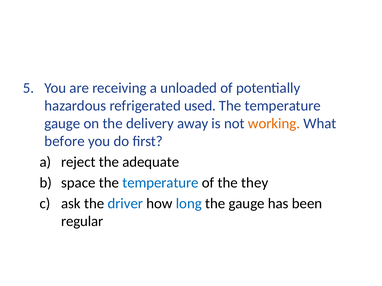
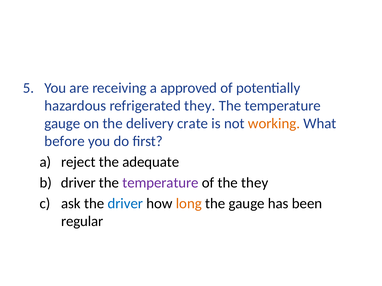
unloaded: unloaded -> approved (189, 88)
refrigerated used: used -> they (200, 106)
away: away -> crate (193, 124)
space: space -> driver (78, 183)
temperature colour: blue -> purple (160, 183)
long colour: blue -> orange (189, 204)
